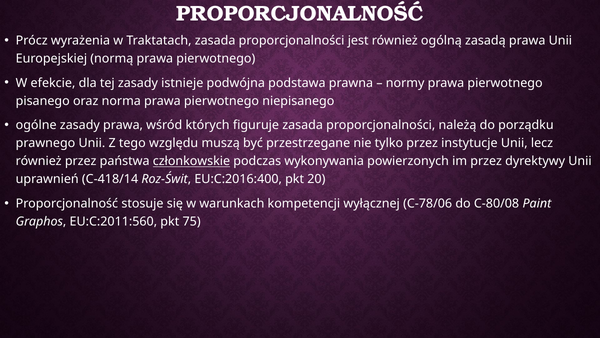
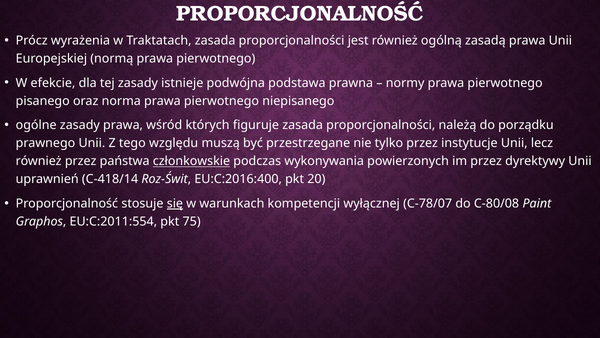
się underline: none -> present (175, 203)
C-78/06: C-78/06 -> C-78/07 (428, 203)
EU:C:2011:560: EU:C:2011:560 -> EU:C:2011:554 (113, 221)
